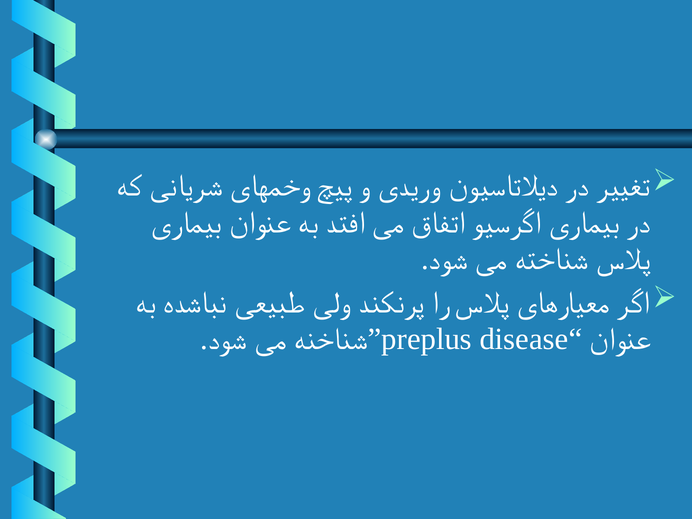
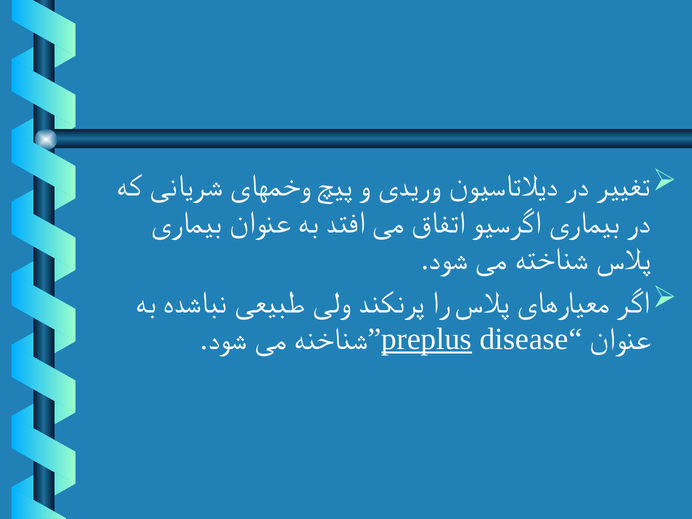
preplus underline: none -> present (427, 339)
